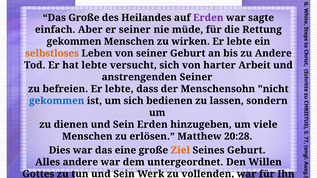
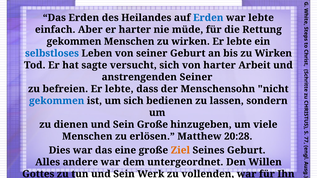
Das Große: Große -> Erden (84, 18)
Erden colour: purple -> blue (208, 18)
war sagte: sagte -> lebte (261, 18)
er seiner: seiner -> harter (135, 30)
selbstloses colour: orange -> blue (52, 53)
bis zu Andere: Andere -> Wirken (273, 53)
hat lebte: lebte -> sagte (94, 65)
Sein Erden: Erden -> Große (152, 125)
